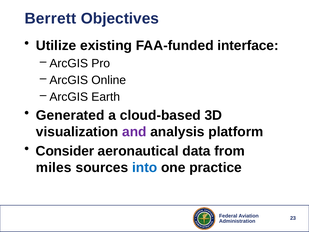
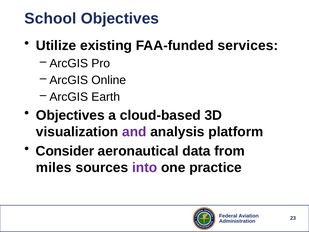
Berrett: Berrett -> School (50, 18)
interface: interface -> services (248, 46)
Generated: Generated -> Objectives (70, 115)
into colour: blue -> purple (145, 167)
